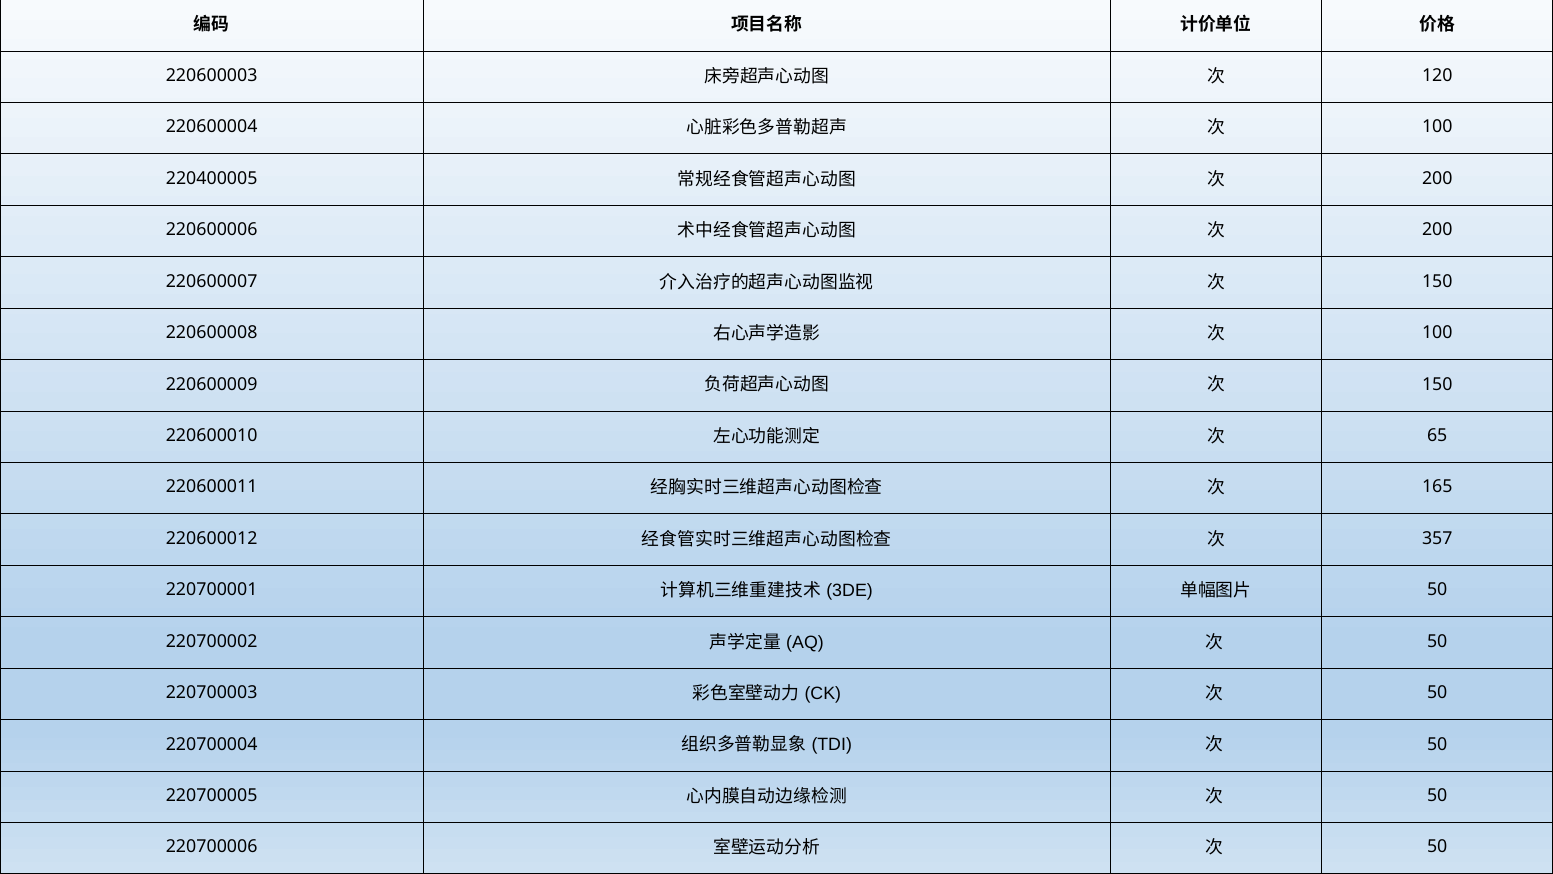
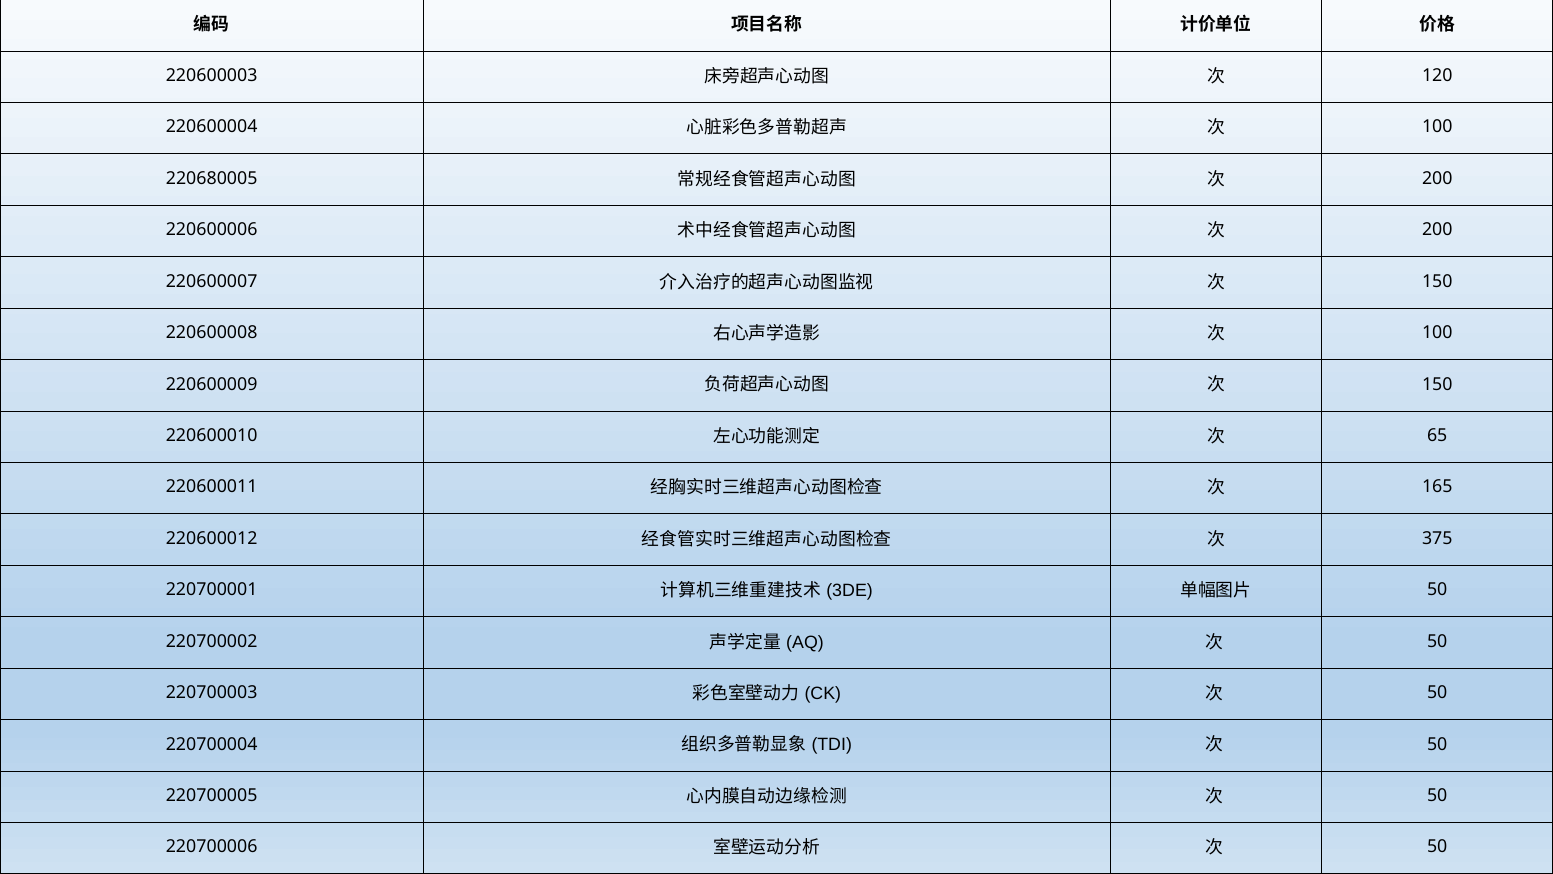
220400005: 220400005 -> 220680005 (212, 178)
357: 357 -> 375 (1437, 538)
